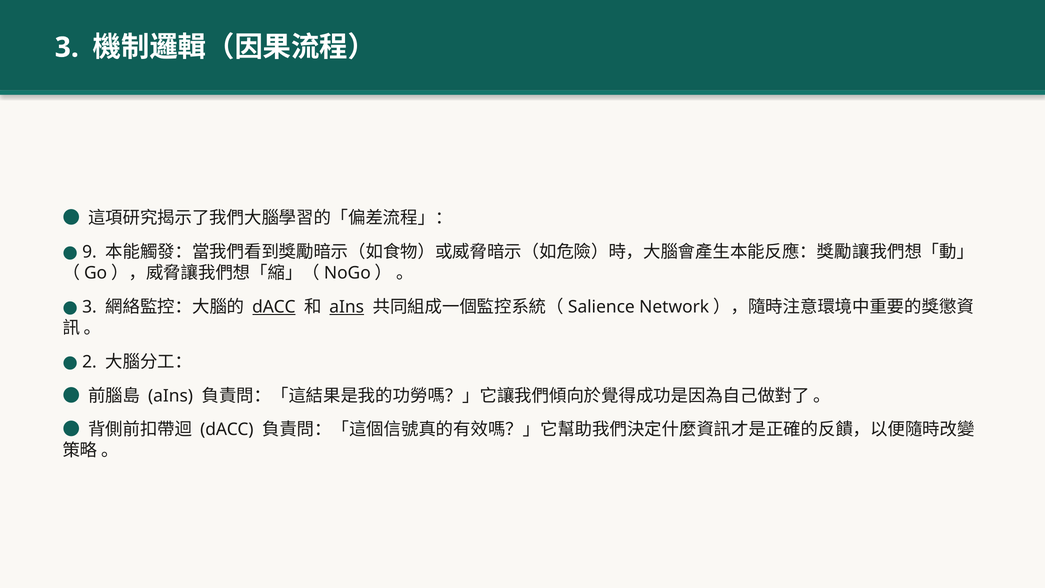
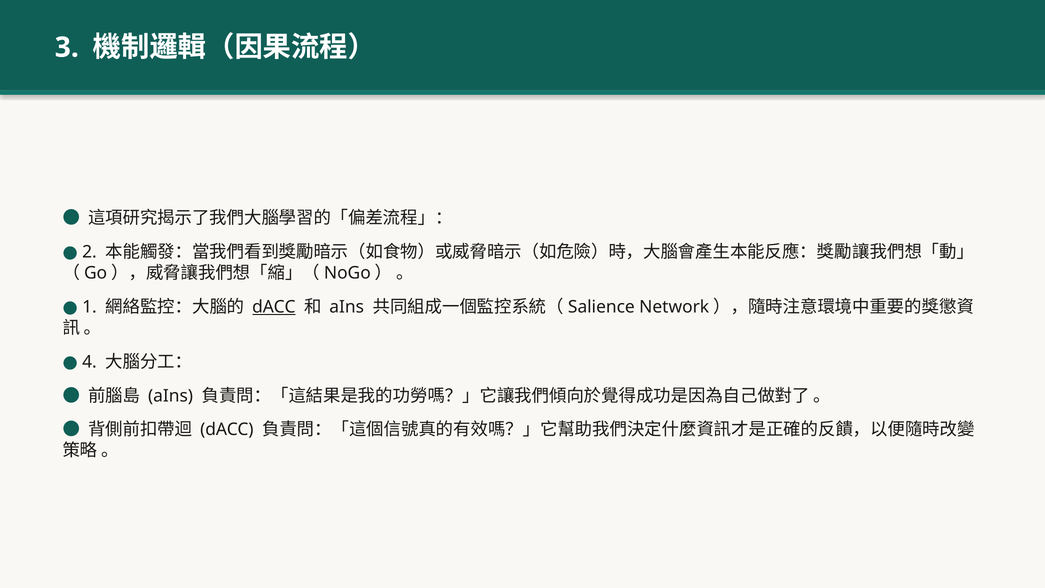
9: 9 -> 2 (89, 252)
3: 3 -> 1 (89, 307)
aIns underline: present -> none (347, 307)
2: 2 -> 4 (89, 362)
